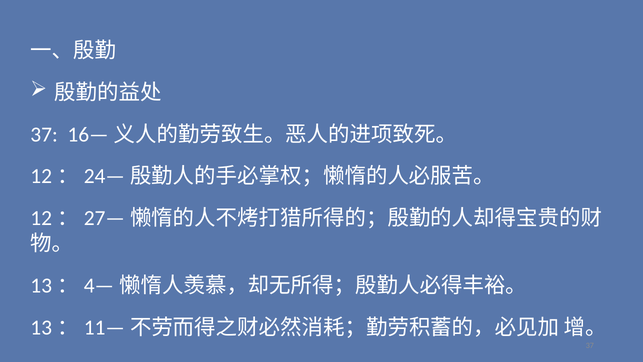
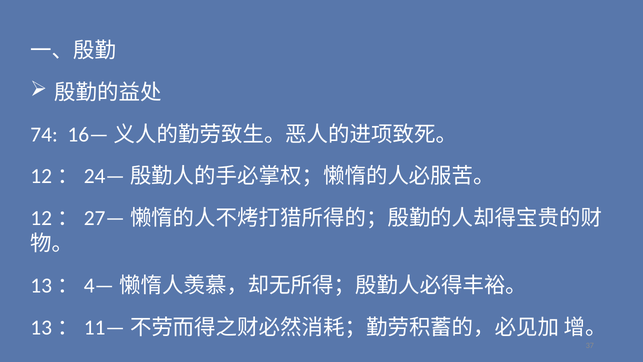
37: 37 -> 74 (44, 134)
